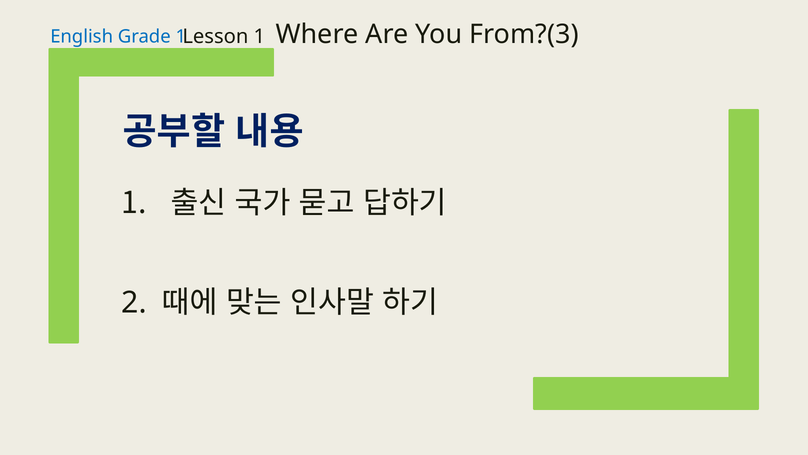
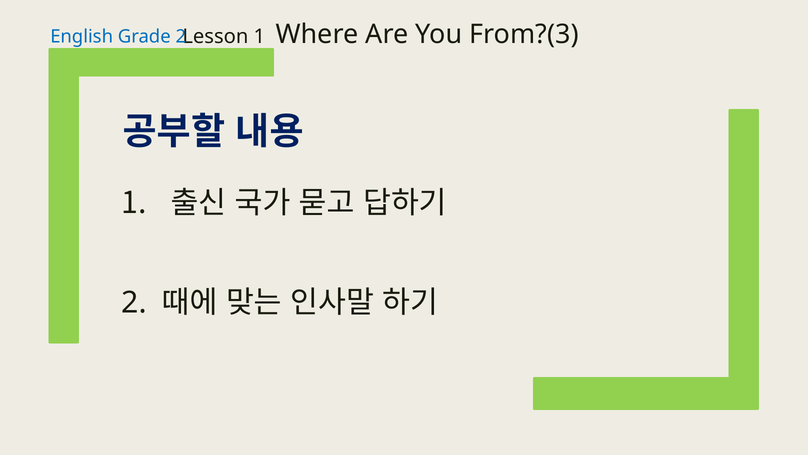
Grade 1: 1 -> 2 (181, 37)
